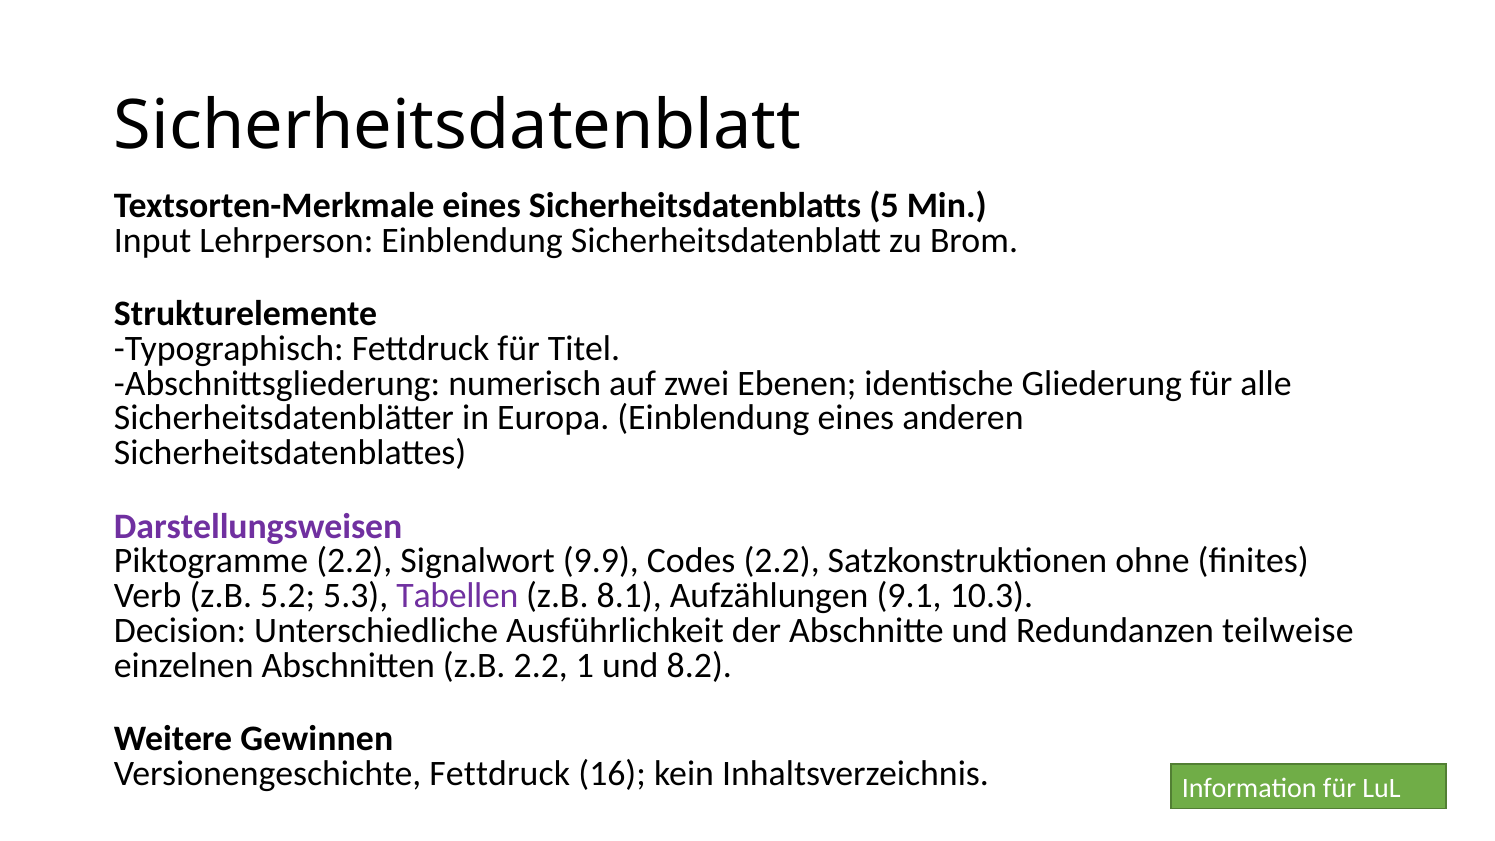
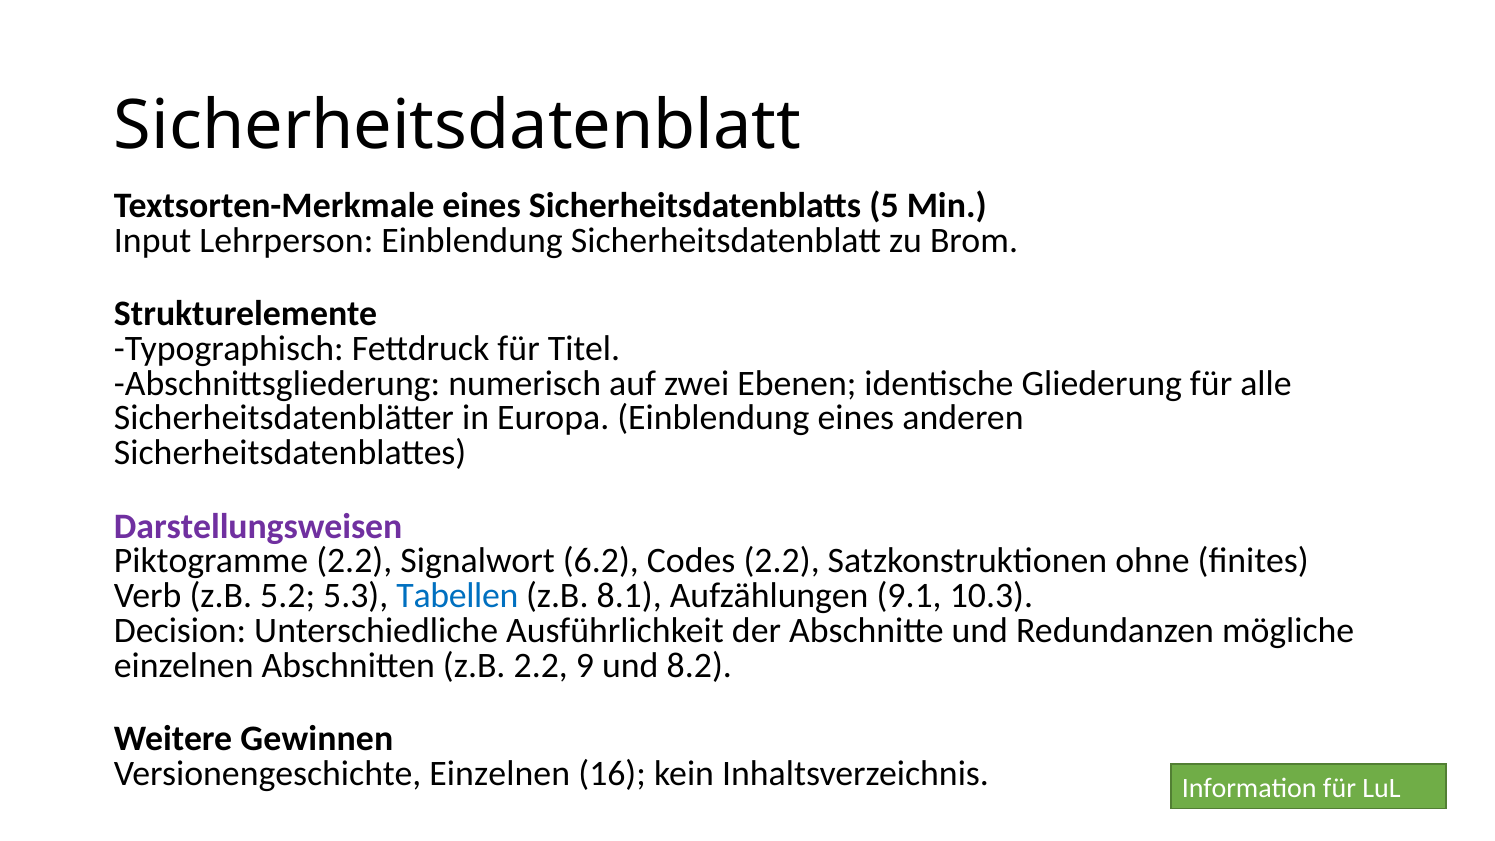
9.9: 9.9 -> 6.2 (601, 561)
Tabellen colour: purple -> blue (457, 596)
teilweise: teilweise -> mögliche (1288, 631)
1: 1 -> 9 (585, 665)
Versionengeschichte Fettdruck: Fettdruck -> Einzelnen (500, 774)
